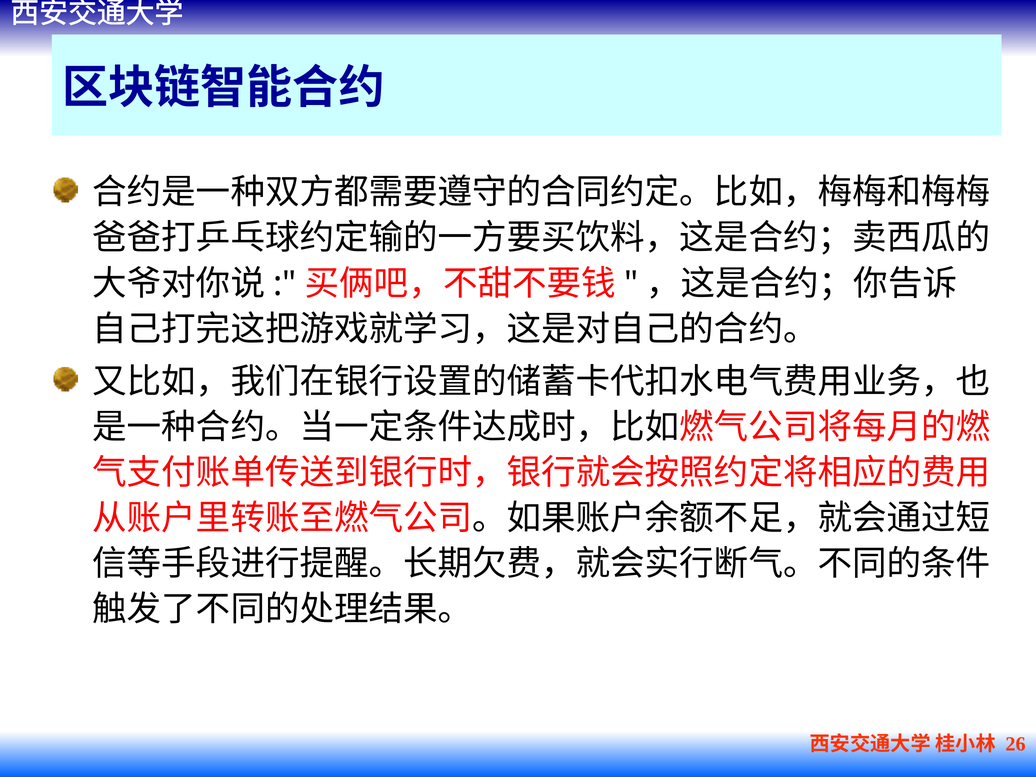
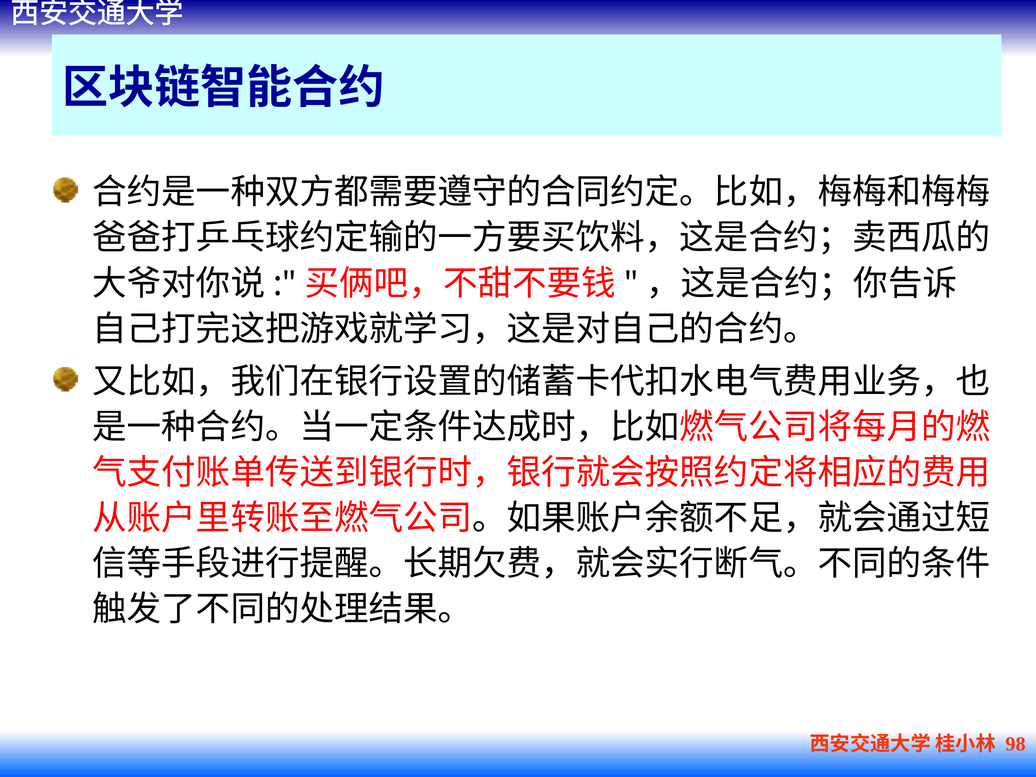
26: 26 -> 98 (1016, 744)
